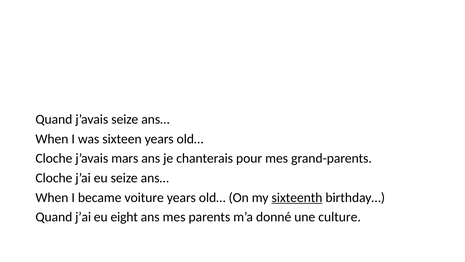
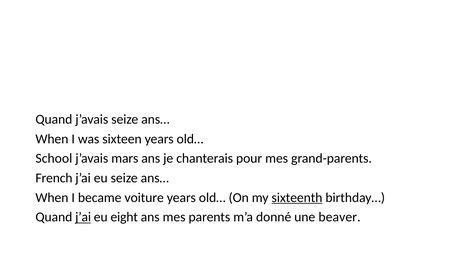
Cloche: Cloche -> School (54, 158)
Cloche: Cloche -> French (54, 178)
j’ai underline: none -> present (83, 217)
culture: culture -> beaver (340, 217)
